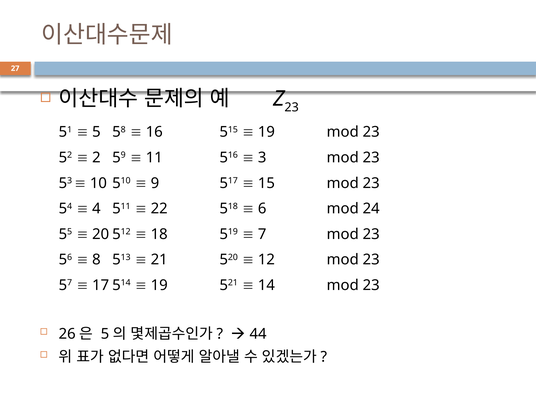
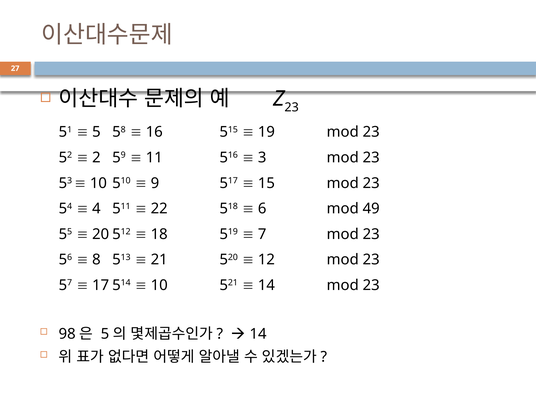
24: 24 -> 49 (371, 209)
19: 19 -> 10 (159, 285)
26: 26 -> 98 (67, 334)
44: 44 -> 14 (258, 334)
